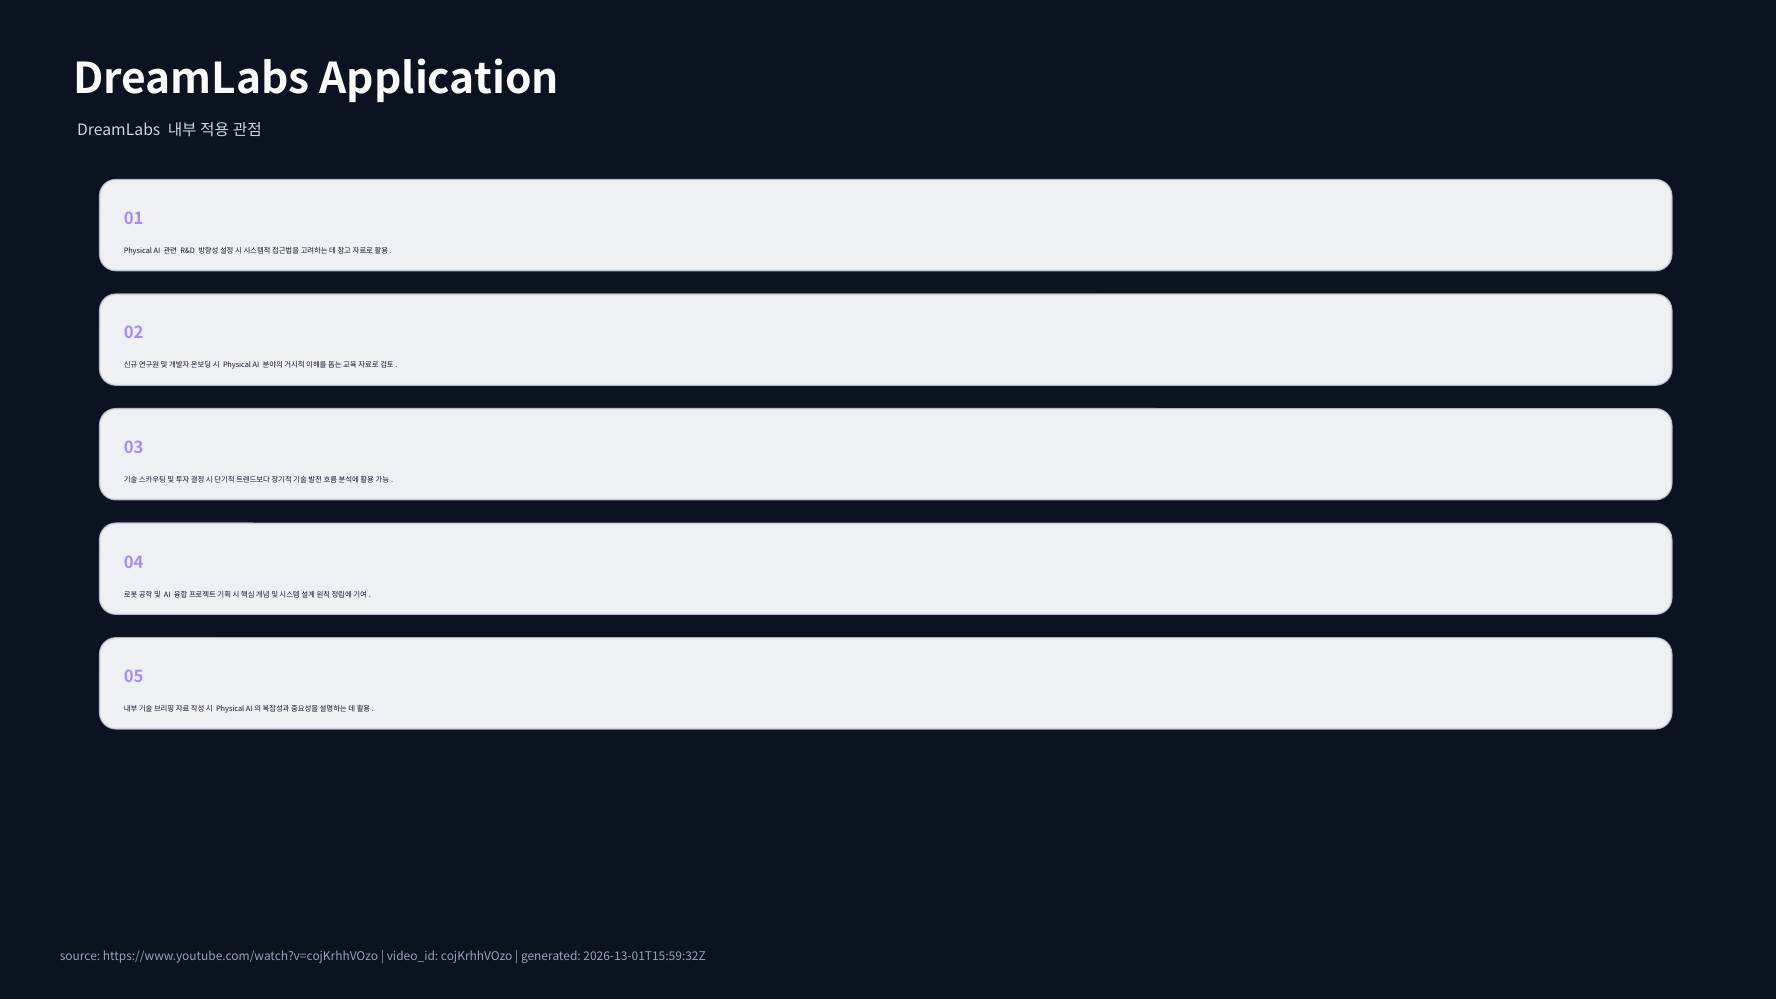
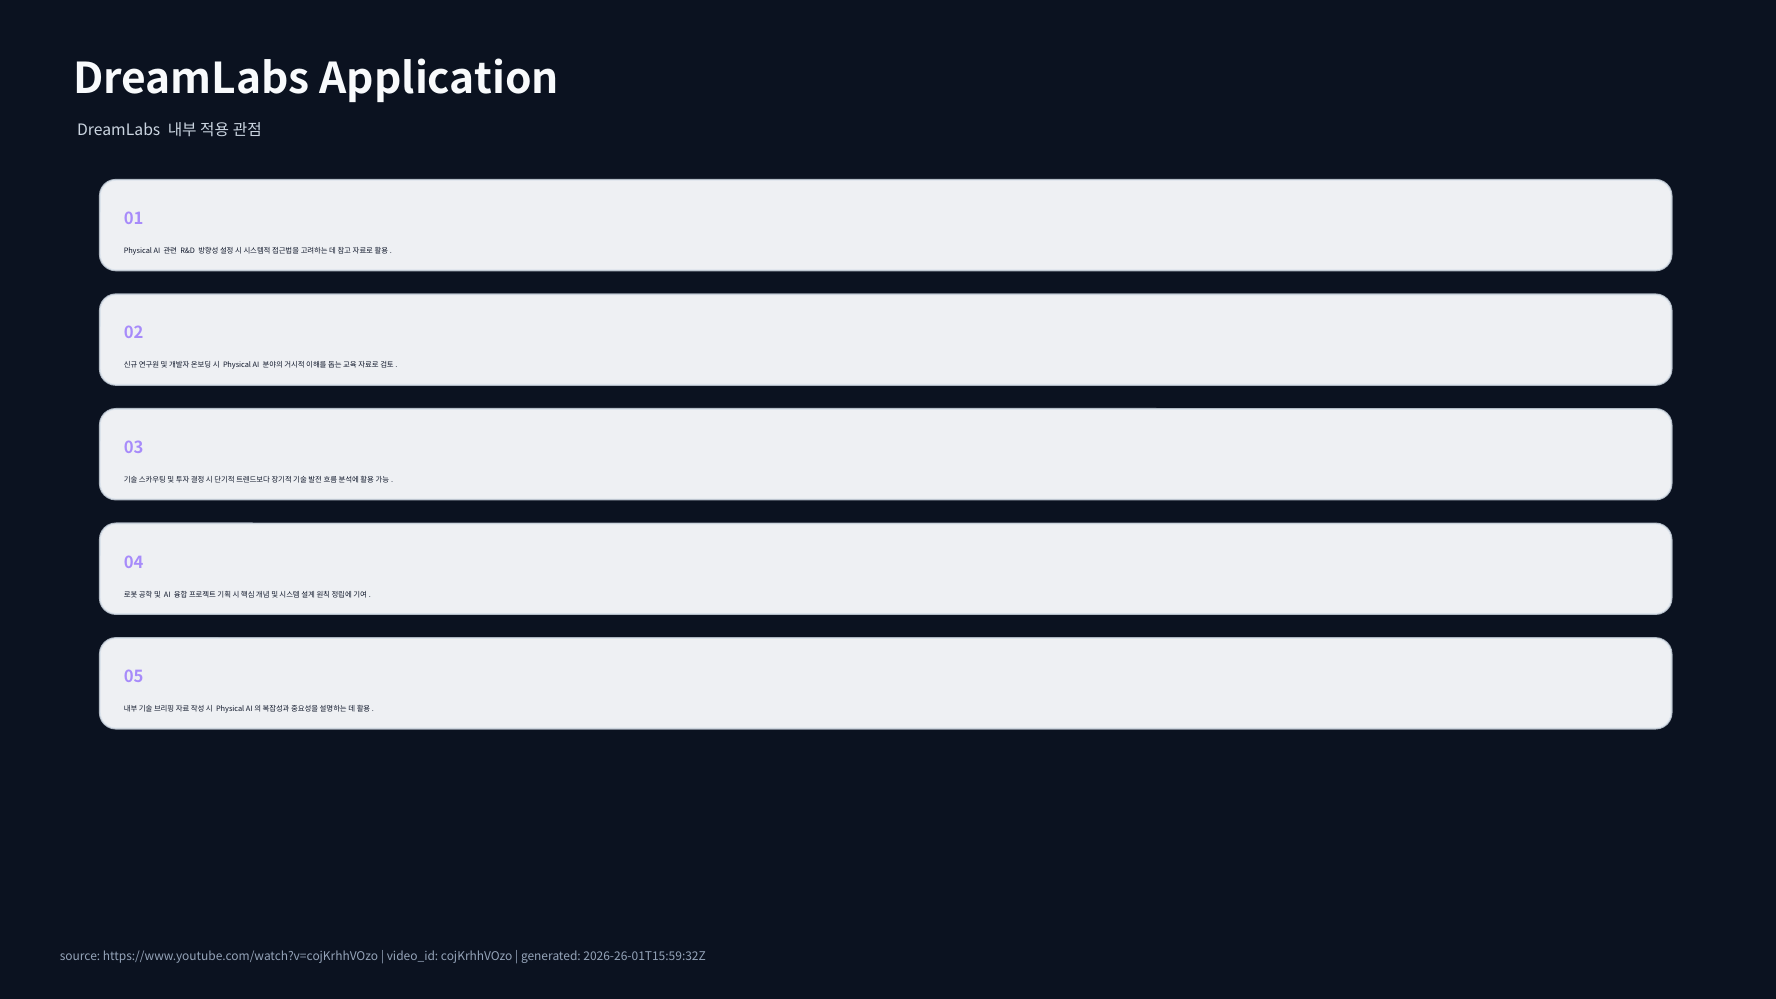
2026-13-01T15:59:32Z: 2026-13-01T15:59:32Z -> 2026-26-01T15:59:32Z (645, 957)
